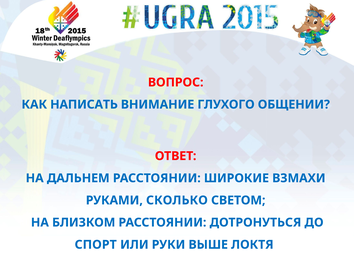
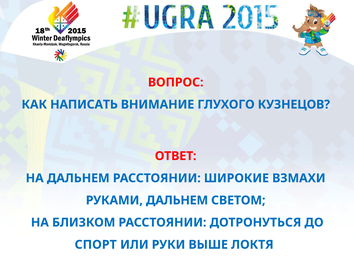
ОБЩЕНИИ: ОБЩЕНИИ -> КУЗНЕЦОВ (294, 104)
РУКАМИ СКОЛЬКО: СКОЛЬКО -> ДАЛЬНЕМ (177, 200)
